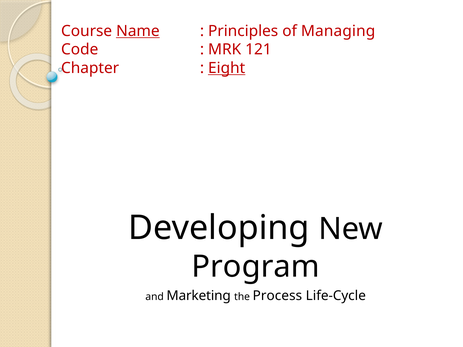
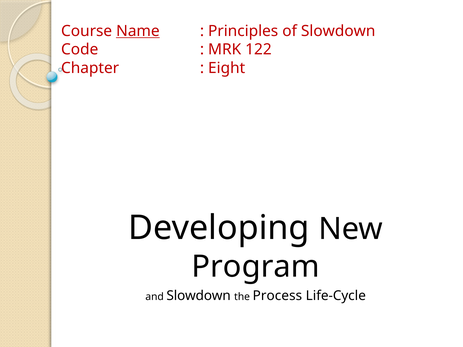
of Managing: Managing -> Slowdown (338, 31)
121: 121 -> 122 (258, 50)
Eight underline: present -> none (227, 68)
and Marketing: Marketing -> Slowdown (199, 296)
